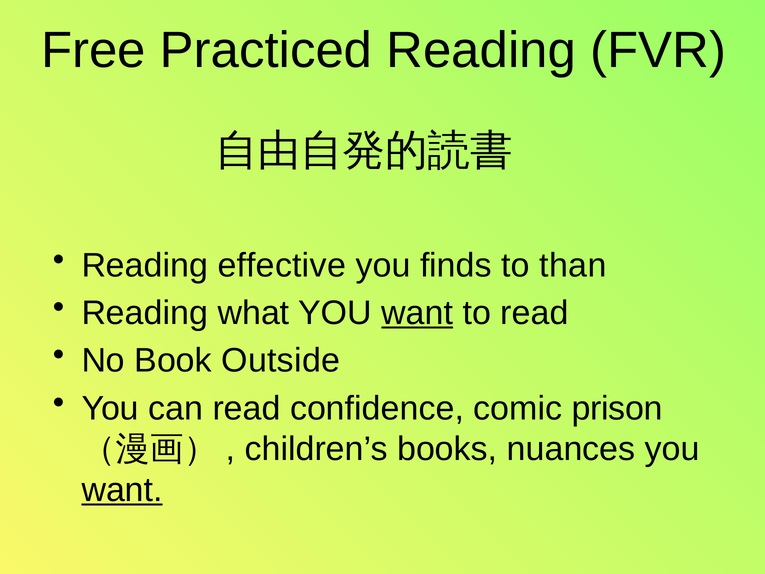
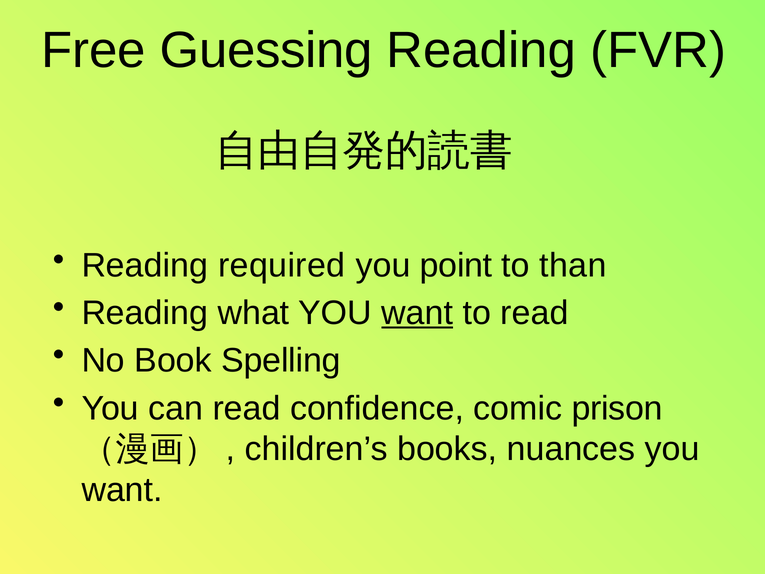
Practiced: Practiced -> Guessing (266, 51)
effective: effective -> required (282, 265)
finds: finds -> point (456, 265)
Outside: Outside -> Spelling (281, 360)
want underline: present -> none (122, 490)
